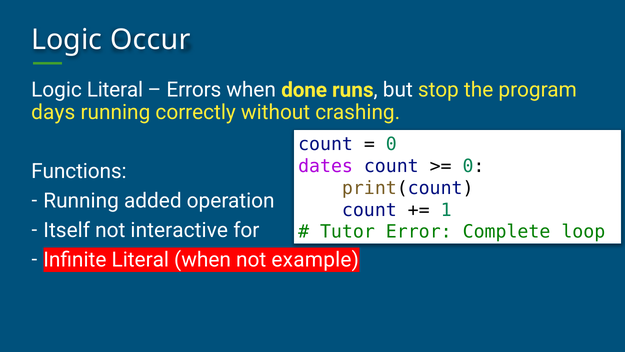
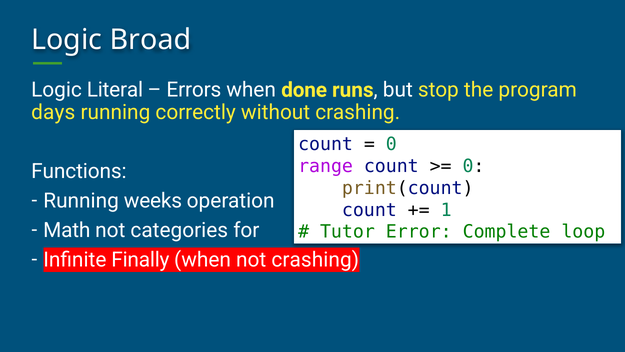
Occur: Occur -> Broad (151, 40)
dates: dates -> range (326, 166)
added: added -> weeks (153, 201)
Itself: Itself -> Math (67, 230)
interactive: interactive -> categories (179, 230)
Infinite Literal: Literal -> Finally (140, 259)
not example: example -> crashing (315, 259)
